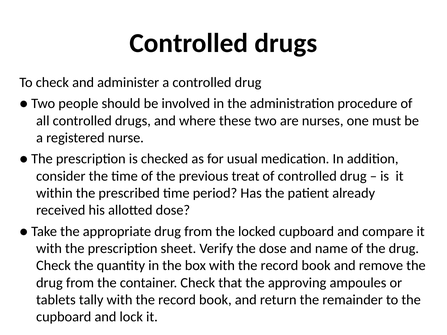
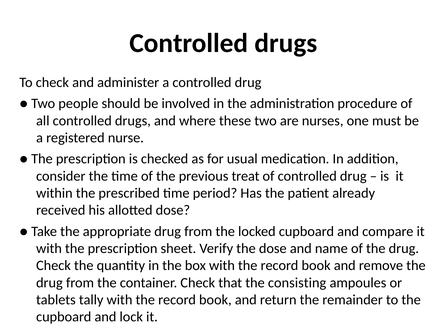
approving: approving -> consisting (297, 283)
